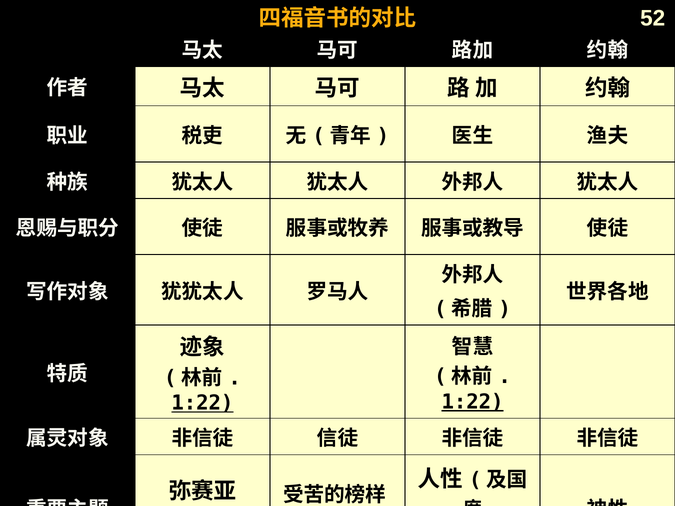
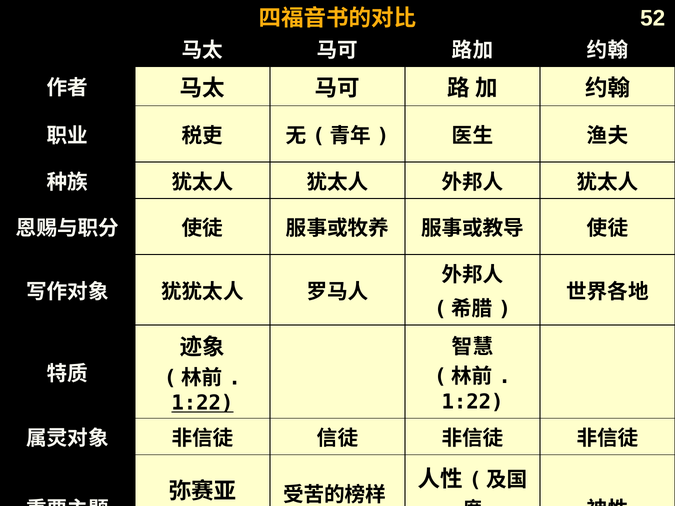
1:22 underline: present -> none (473, 402)
